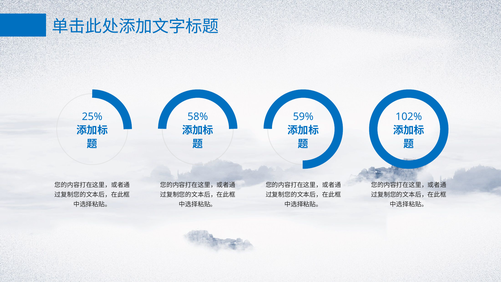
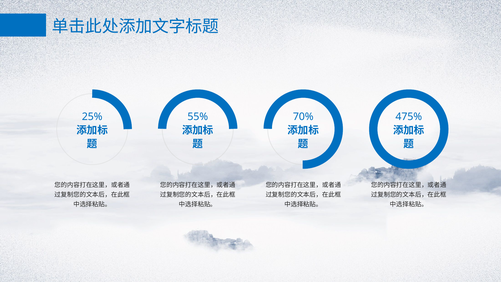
58%: 58% -> 55% (198, 117)
59%: 59% -> 70% (303, 117)
102%: 102% -> 475% (409, 117)
